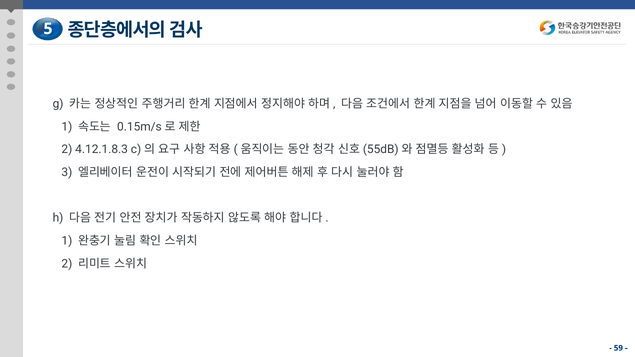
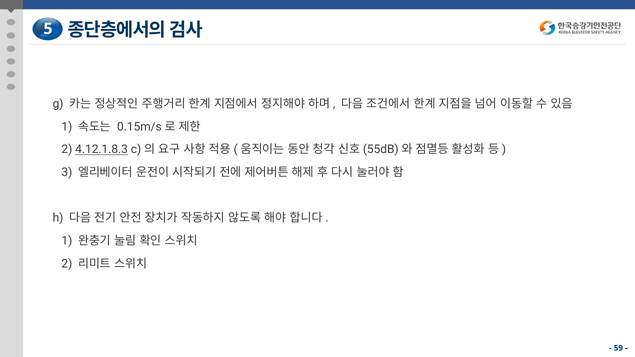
4.12.1.8.3 underline: none -> present (102, 150)
